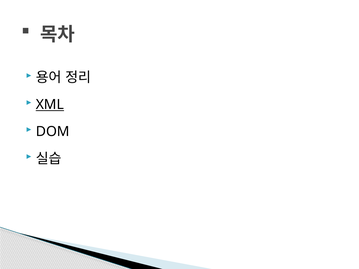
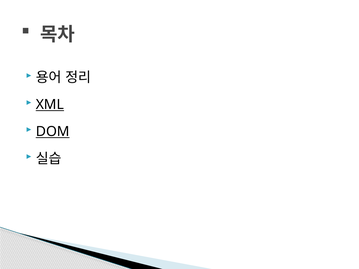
DOM underline: none -> present (53, 132)
